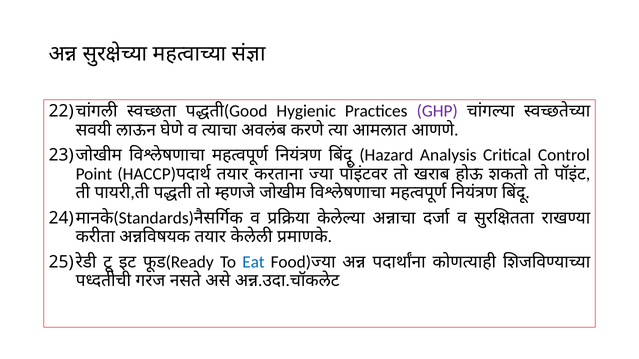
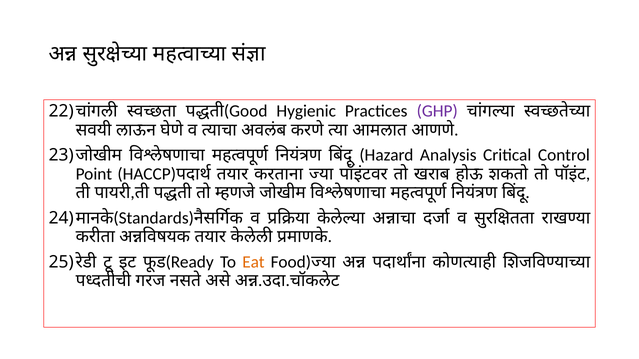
Eat colour: blue -> orange (253, 262)
